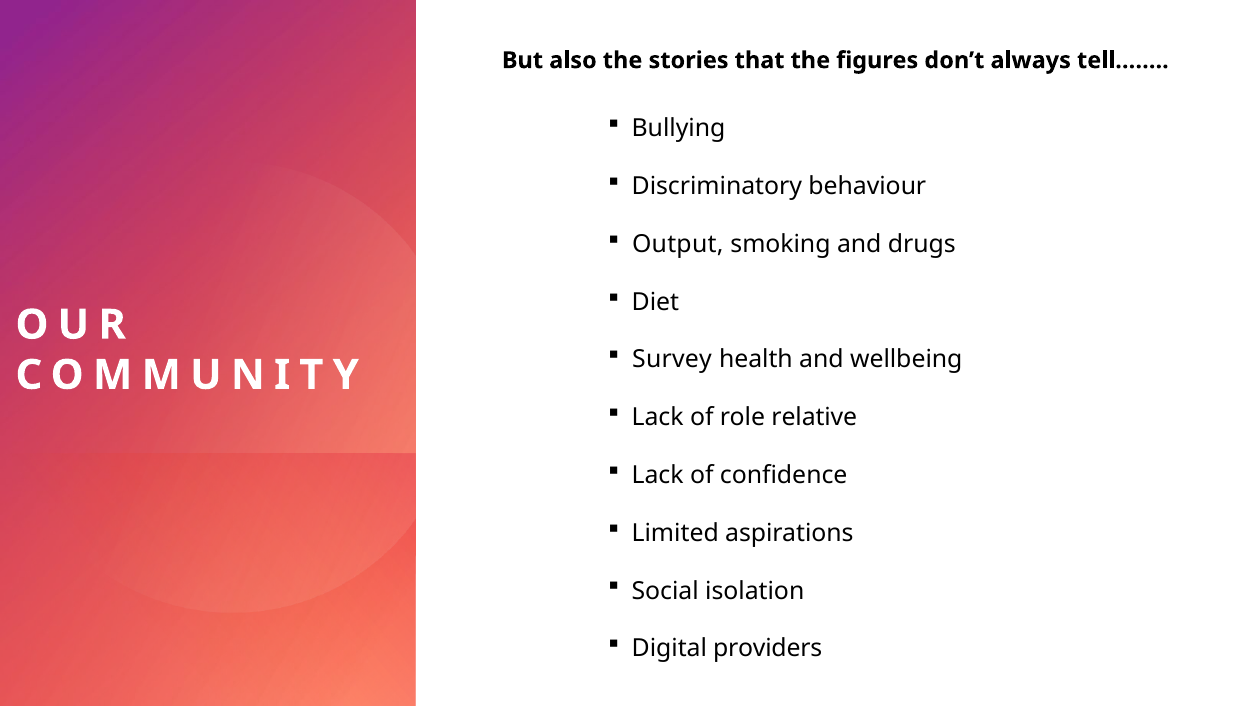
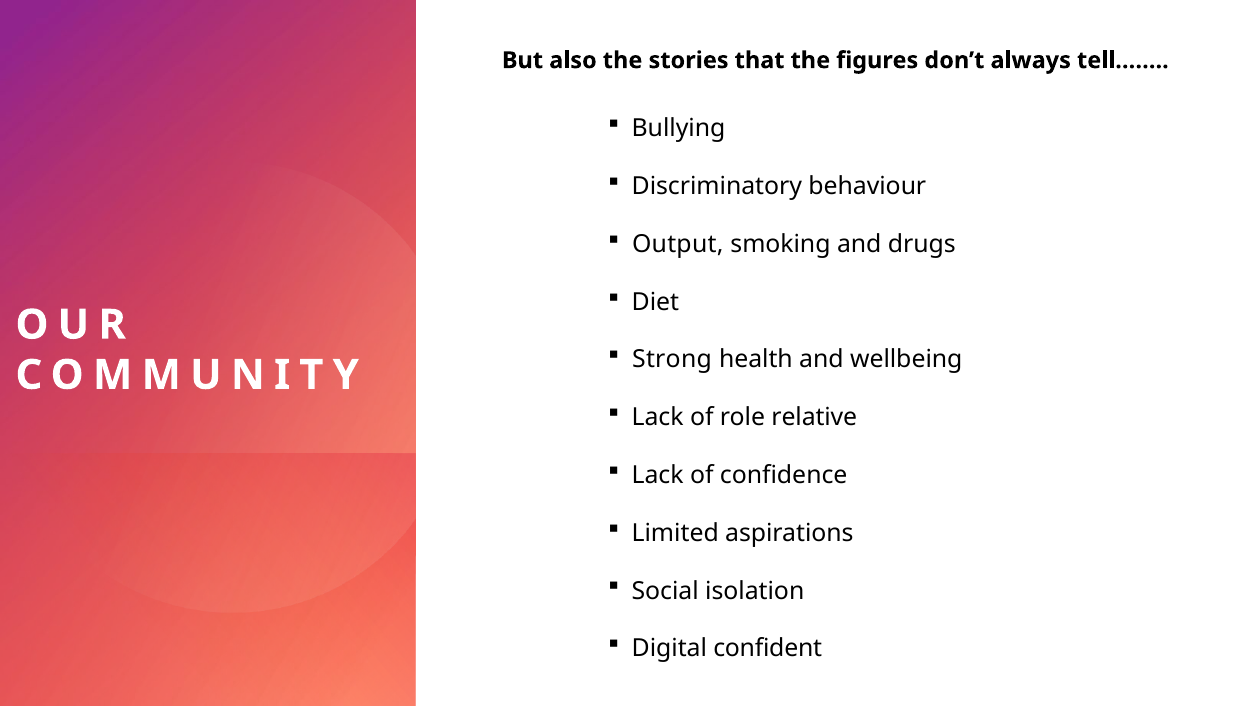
Survey: Survey -> Strong (672, 360)
providers: providers -> confident (768, 649)
